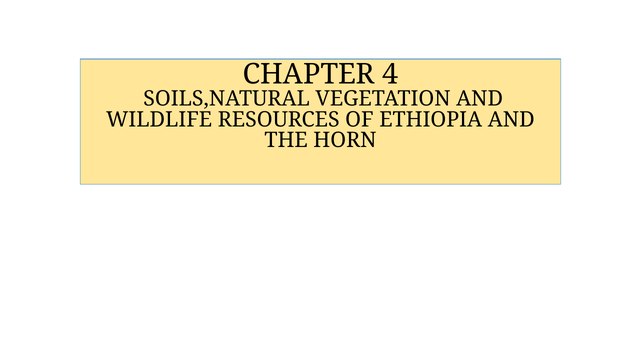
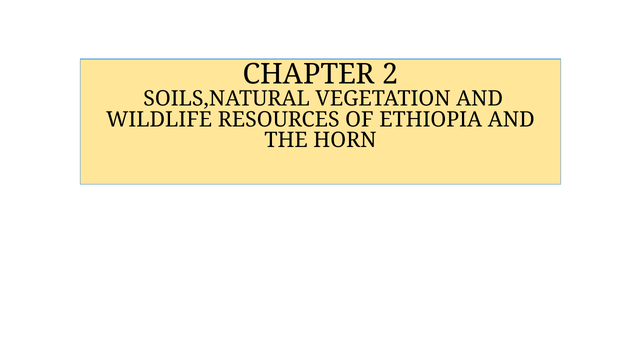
4: 4 -> 2 (390, 74)
